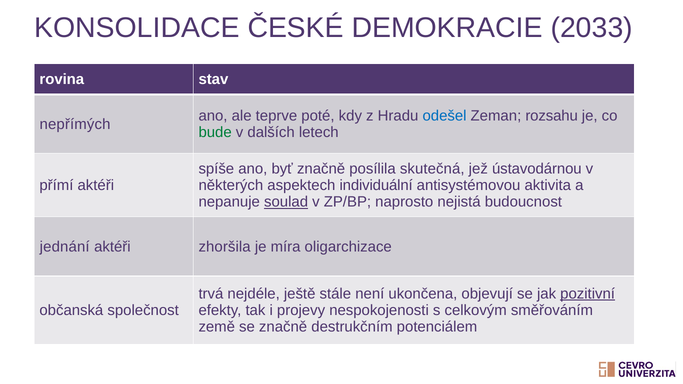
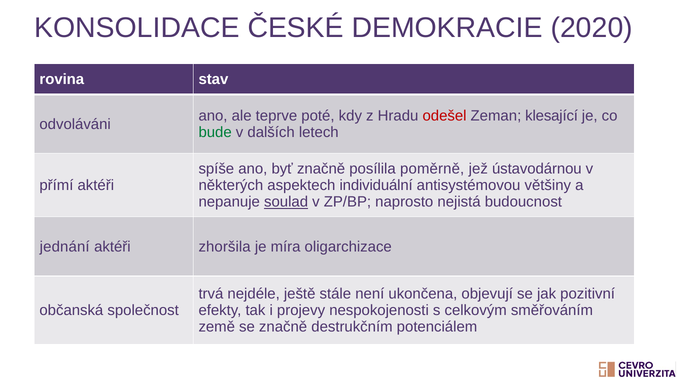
2033: 2033 -> 2020 (592, 28)
odešel colour: blue -> red (445, 116)
rozsahu: rozsahu -> klesající (552, 116)
nepřímých: nepřímých -> odvoláváni (75, 124)
skutečná: skutečná -> poměrně (432, 169)
aktivita: aktivita -> většiny (548, 185)
pozitivní underline: present -> none (588, 294)
